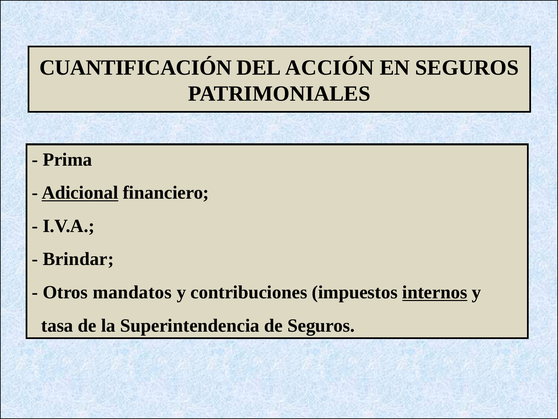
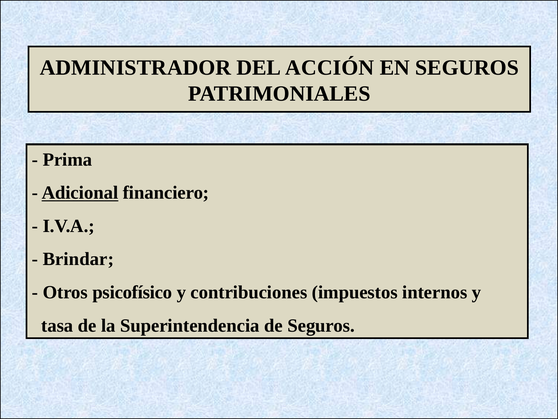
CUANTIFICACIÓN: CUANTIFICACIÓN -> ADMINISTRADOR (135, 68)
mandatos: mandatos -> psicofísico (132, 292)
internos underline: present -> none (435, 292)
